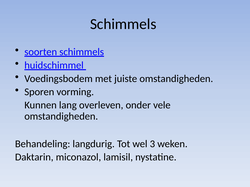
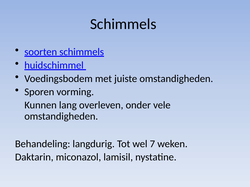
3: 3 -> 7 (152, 144)
